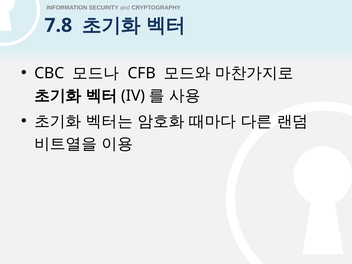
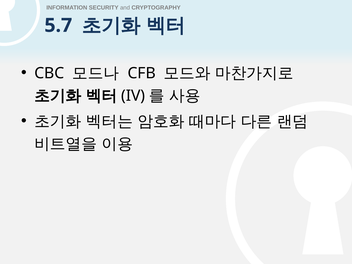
7.8: 7.8 -> 5.7 (58, 25)
